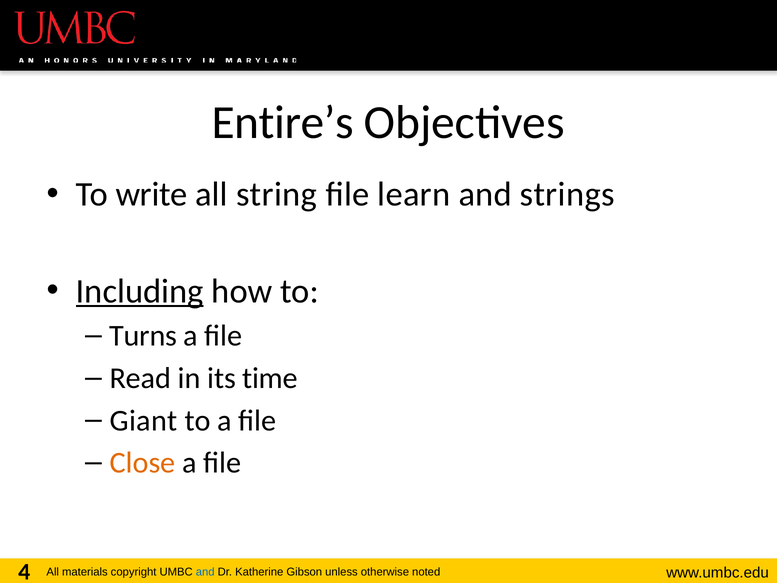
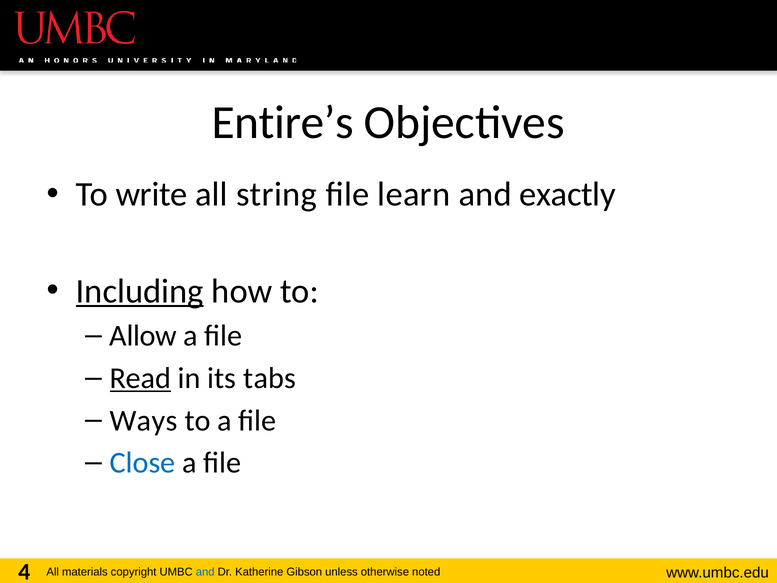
strings: strings -> exactly (568, 194)
Turns: Turns -> Allow (143, 336)
Read underline: none -> present (140, 378)
time: time -> tabs (270, 378)
Giant: Giant -> Ways (144, 420)
Close colour: orange -> blue (143, 463)
